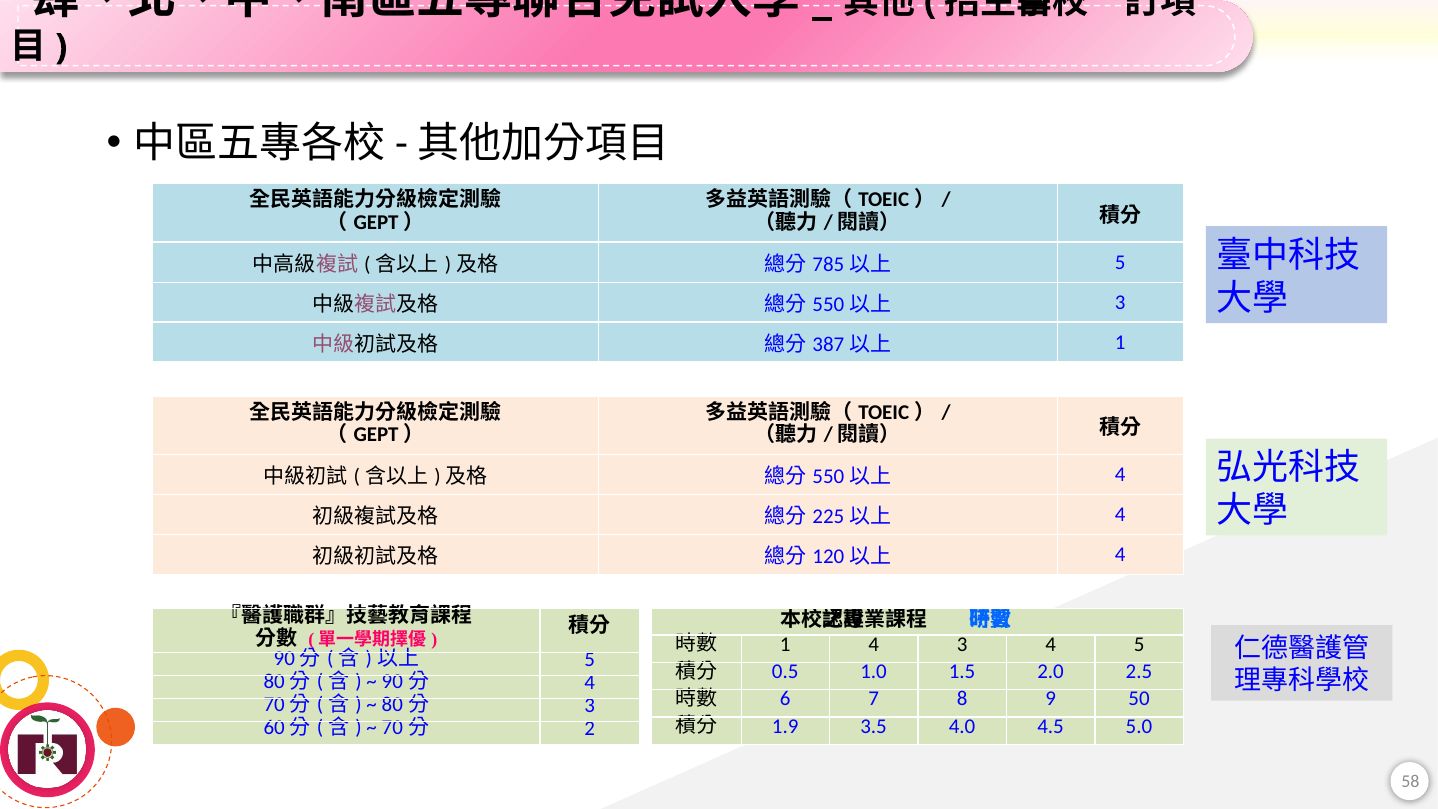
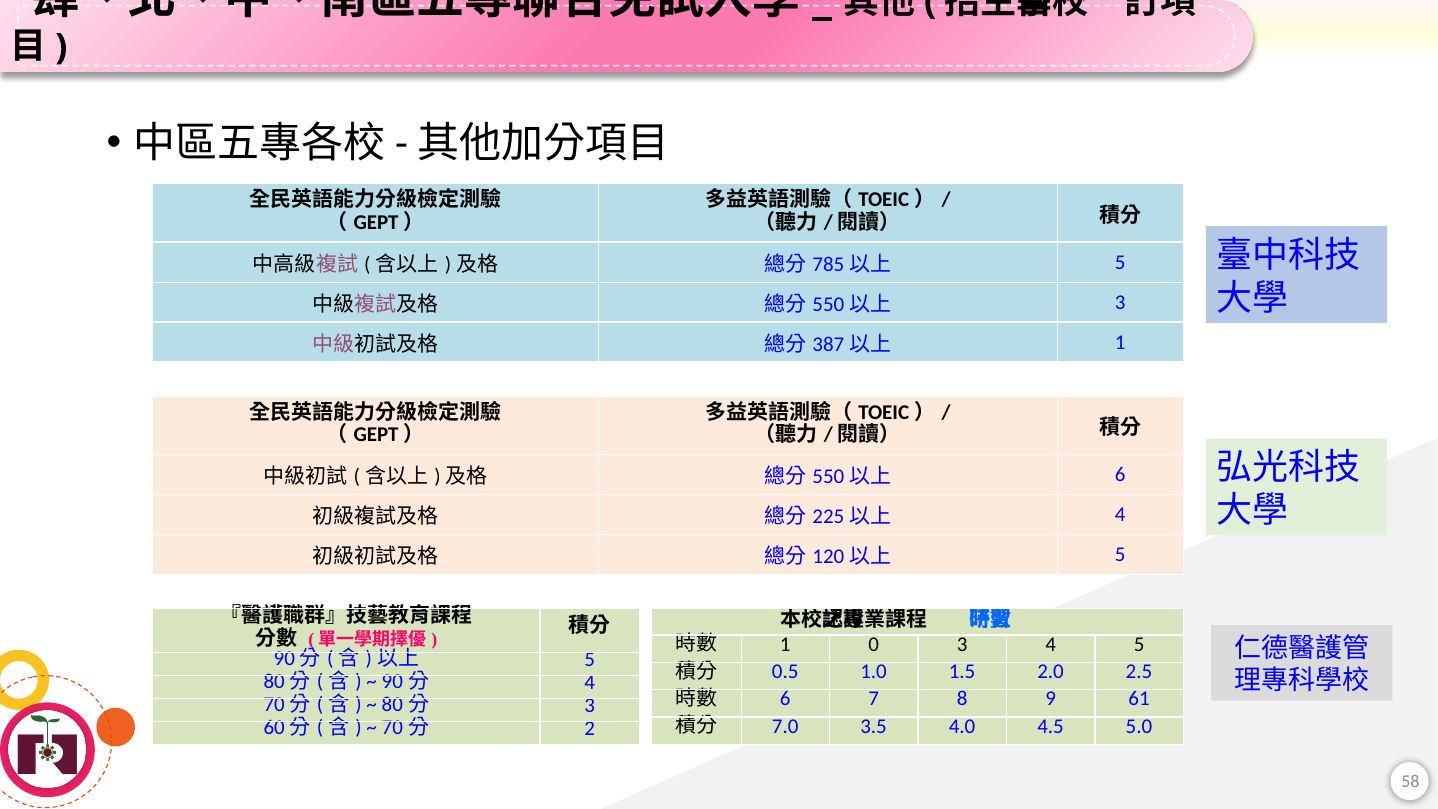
4: 4 -> 6 (1120, 475)
4: 4 -> 5 (1120, 555)
1 4: 4 -> 0 (874, 644)
50: 50 -> 61 (1139, 699)
1.9: 1.9 -> 7.0 (785, 726)
